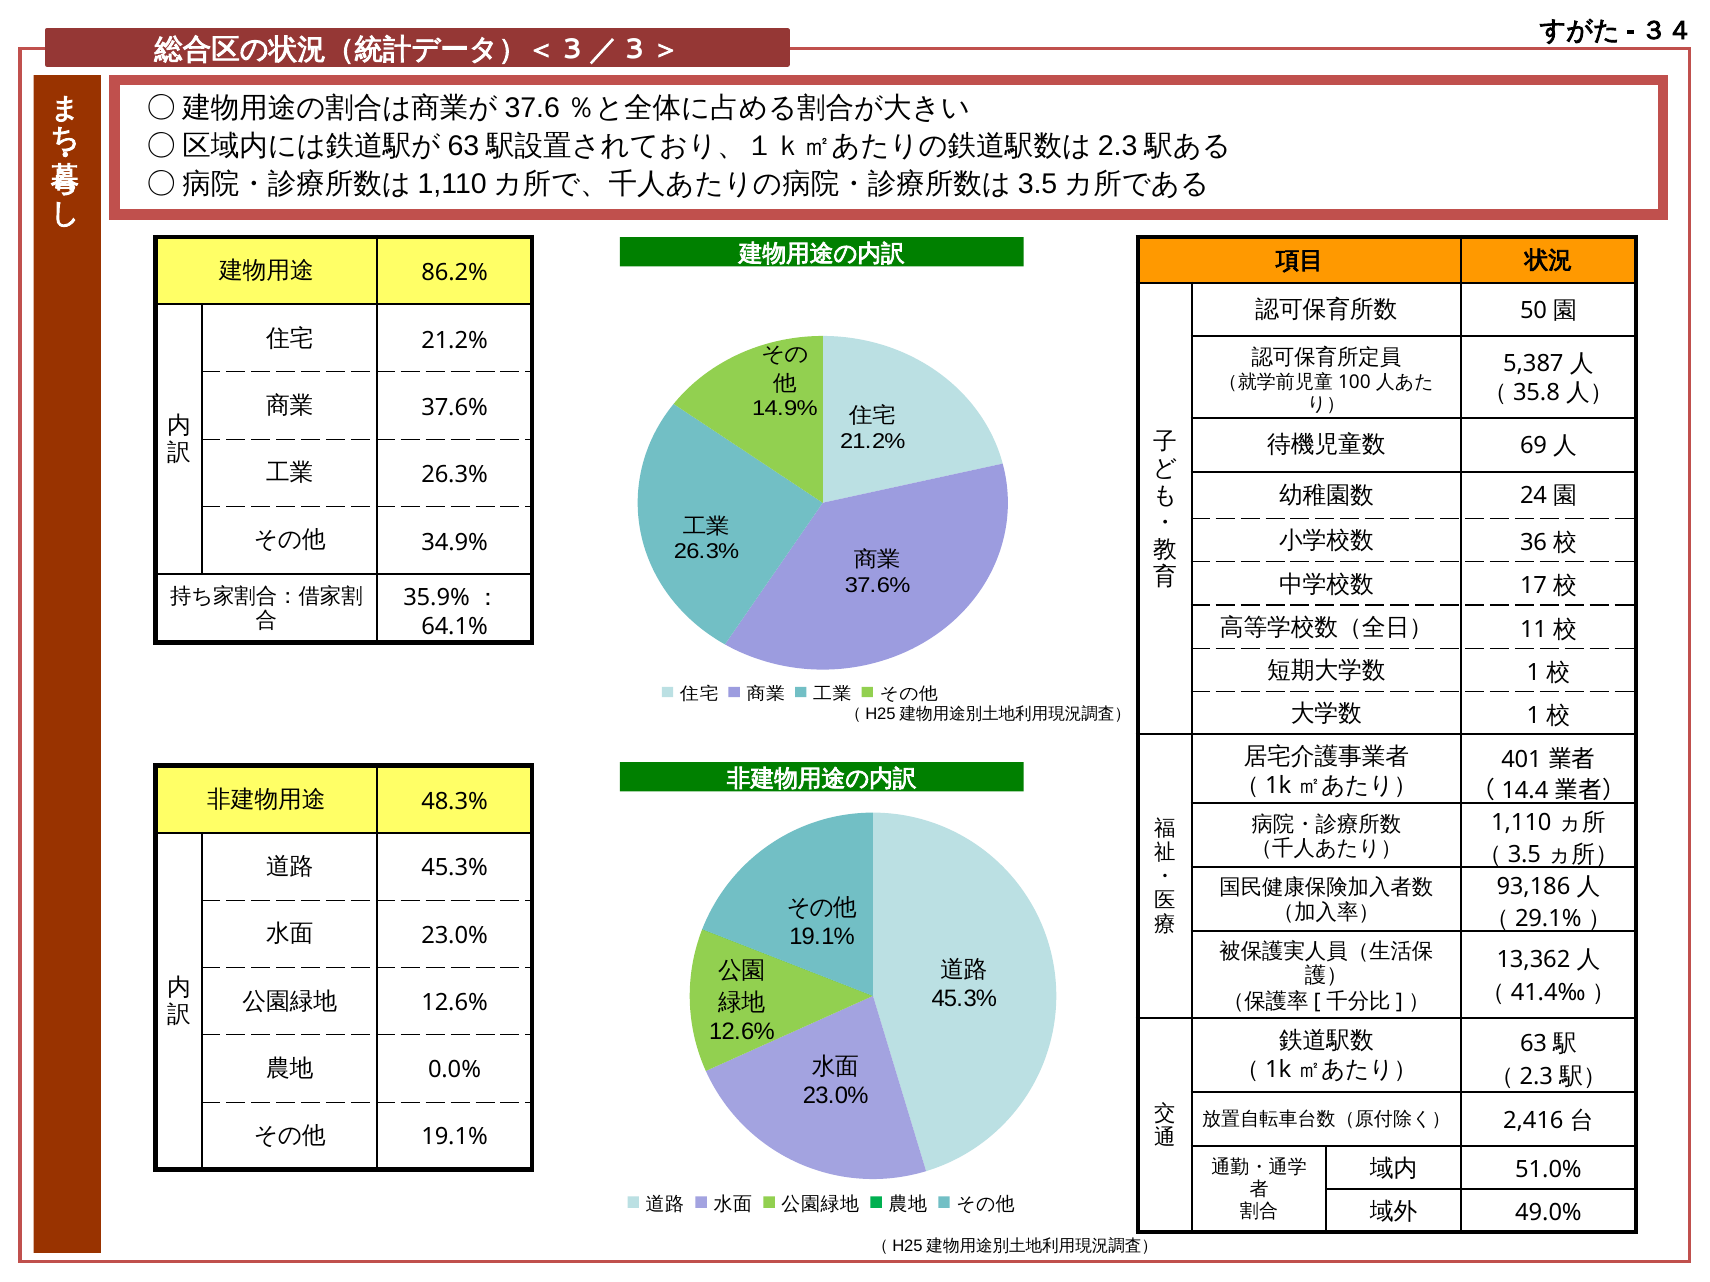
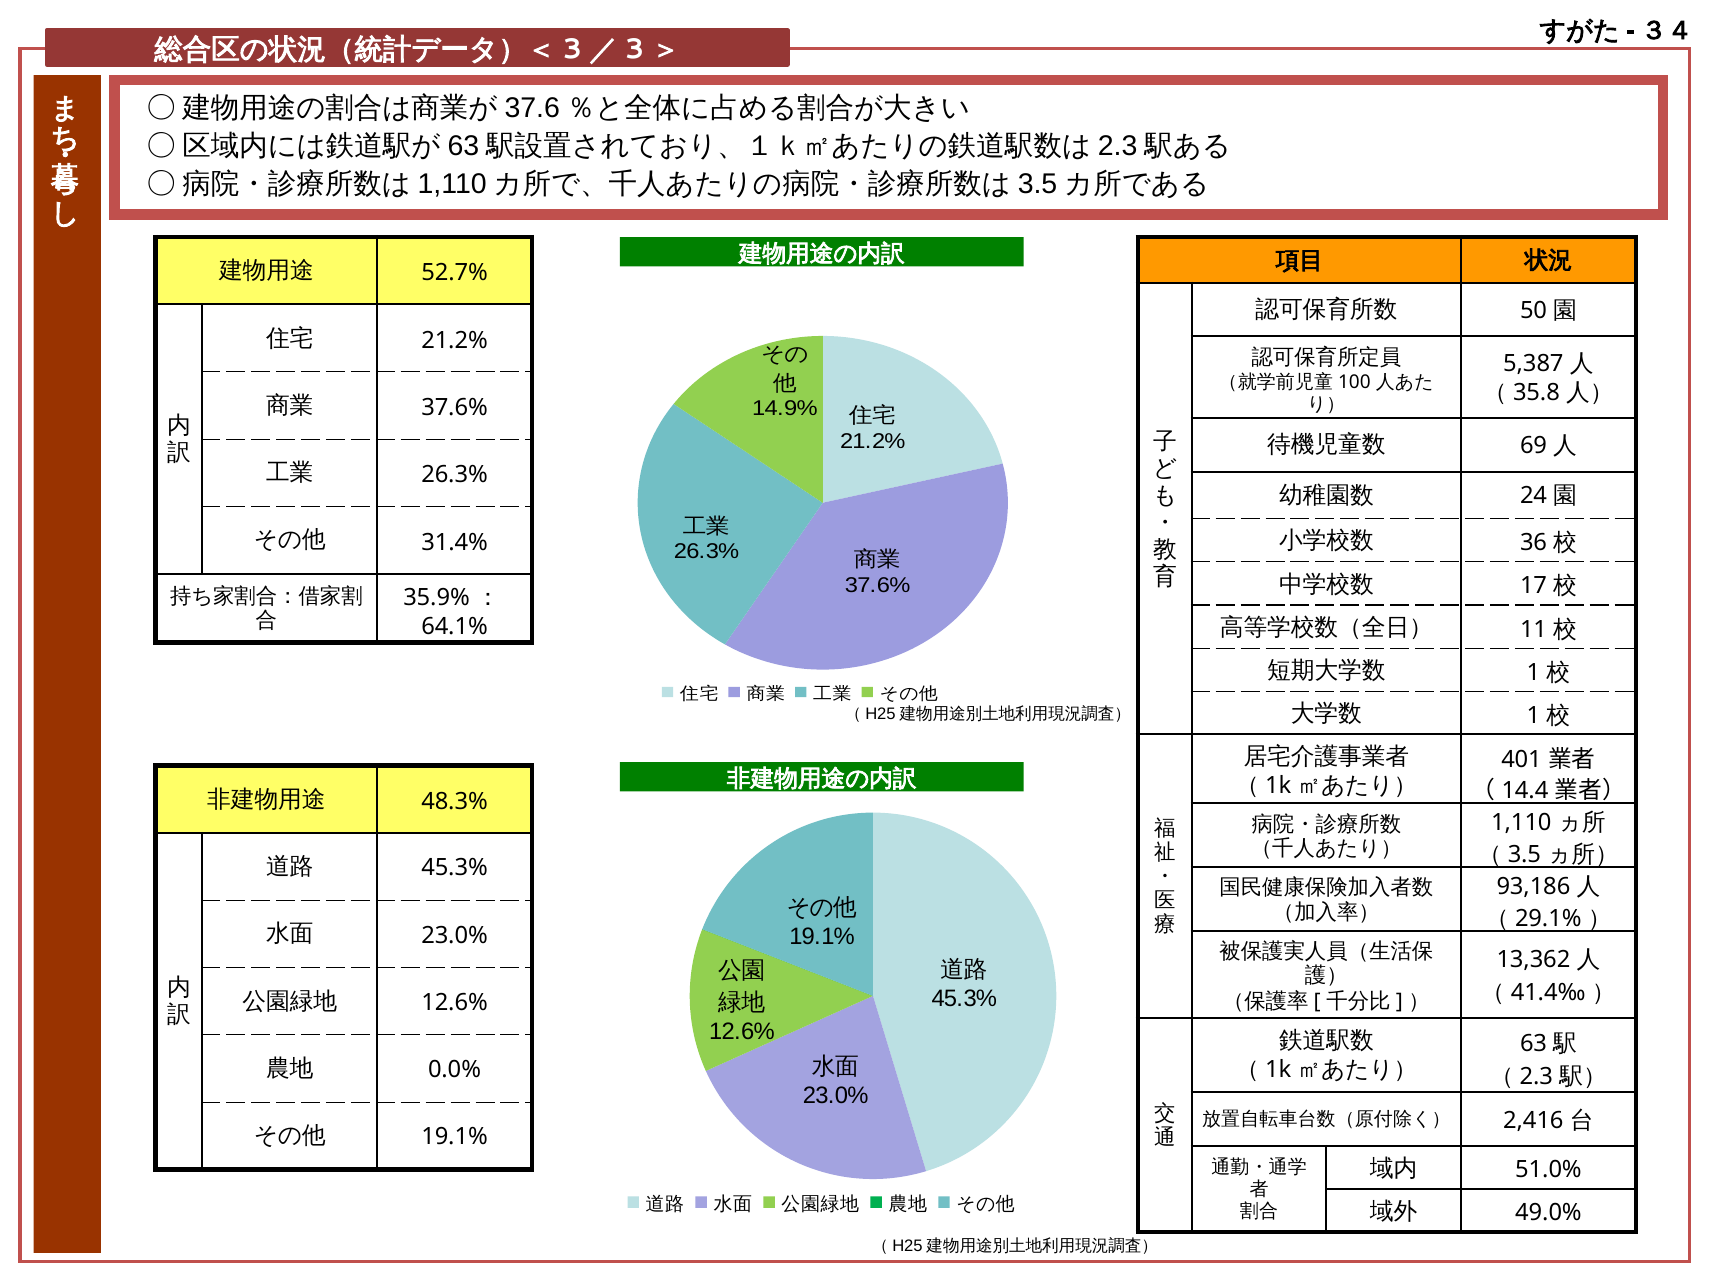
86.2%: 86.2% -> 52.7% (455, 273)
34.9%: 34.9% -> 31.4% (455, 542)
